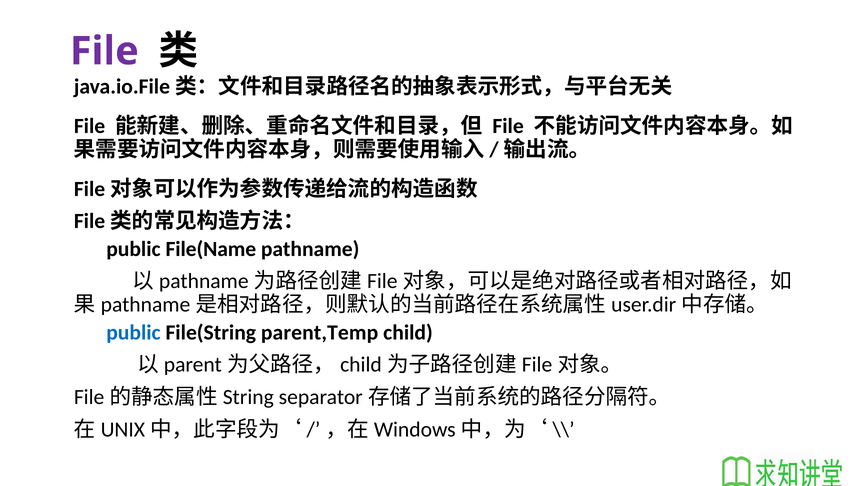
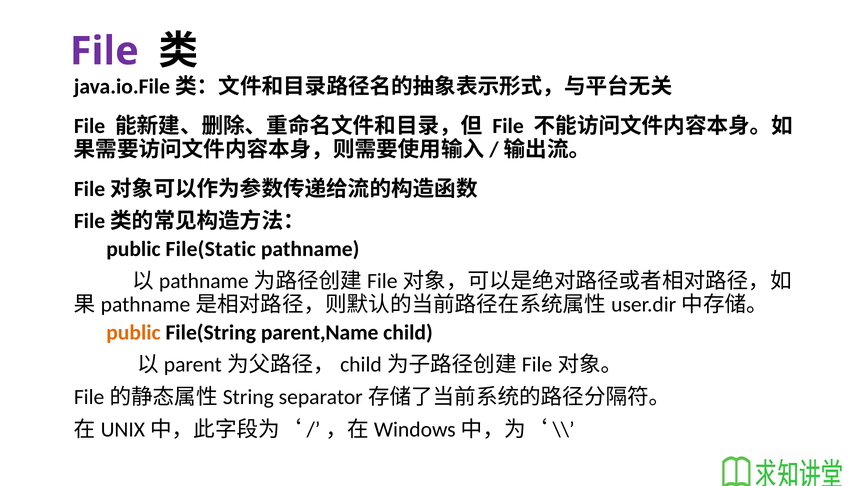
File(Name: File(Name -> File(Static (211, 249)
public colour: blue -> orange (133, 332)
parent,Temp: parent,Temp -> parent,Name (320, 332)
